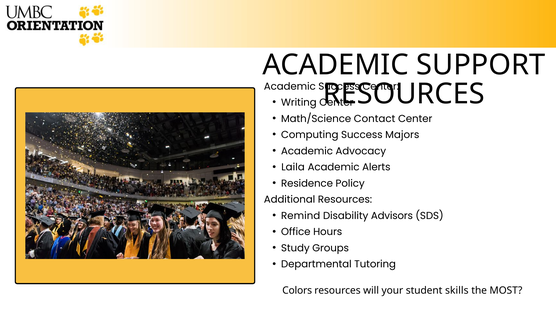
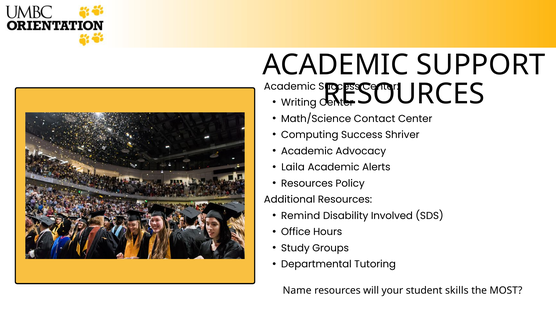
Majors: Majors -> Shriver (402, 135)
Residence: Residence -> Resources (307, 183)
Advisors: Advisors -> Involved (392, 216)
Colors: Colors -> Name (297, 290)
